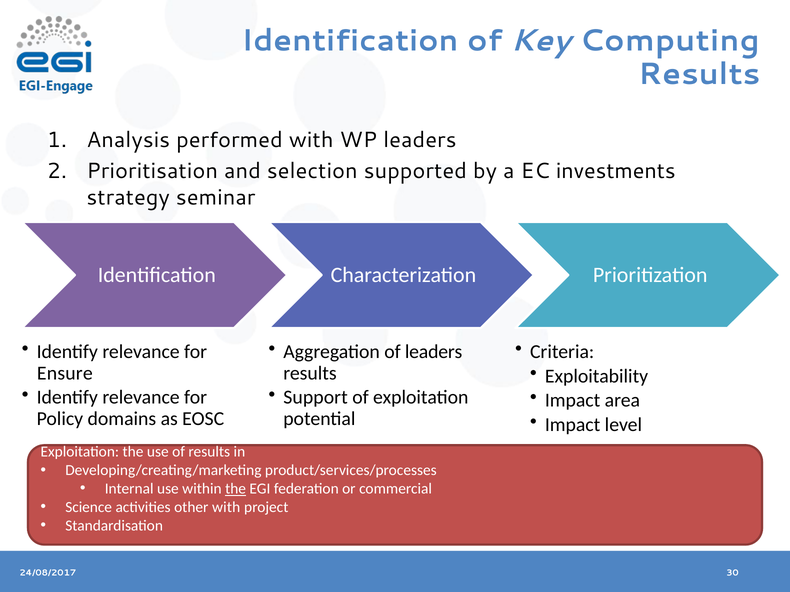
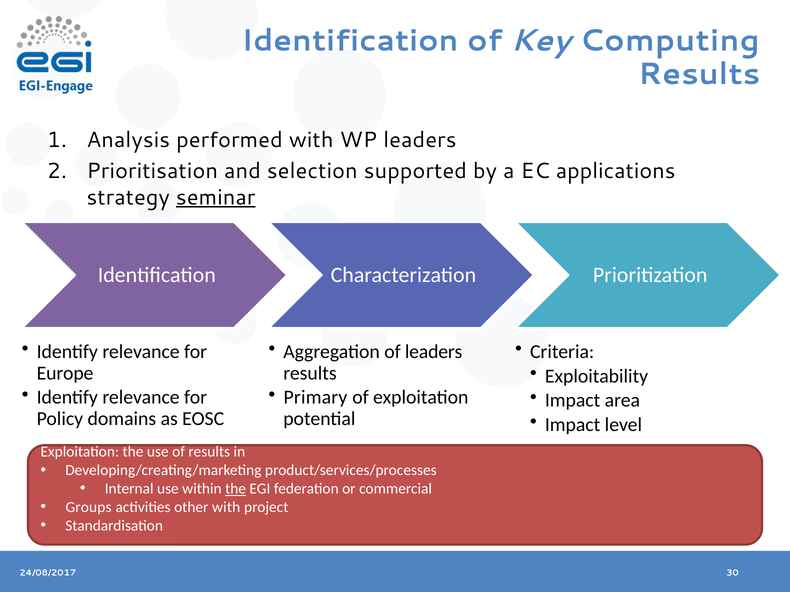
investments: investments -> applications (616, 171)
seminar underline: none -> present (216, 197)
Ensure: Ensure -> Europe (65, 373)
Support: Support -> Primary (315, 398)
Science: Science -> Groups (89, 508)
